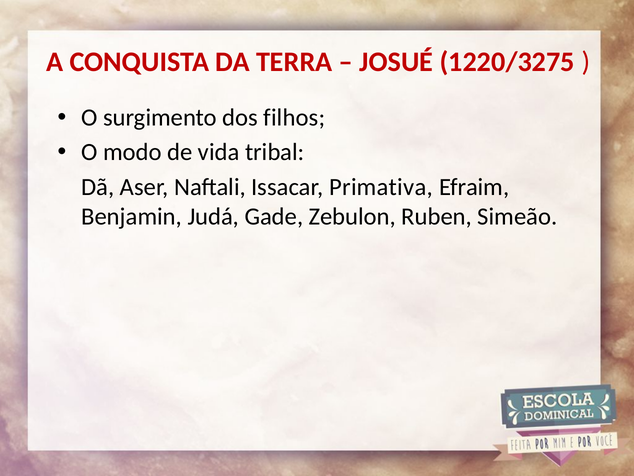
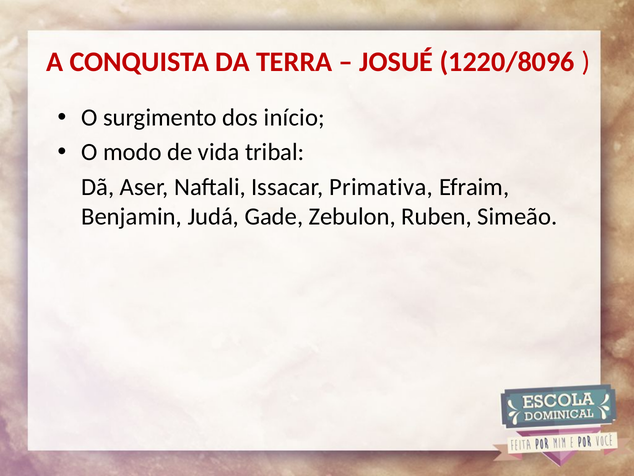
1220/3275: 1220/3275 -> 1220/8096 (507, 62)
filhos: filhos -> início (294, 118)
